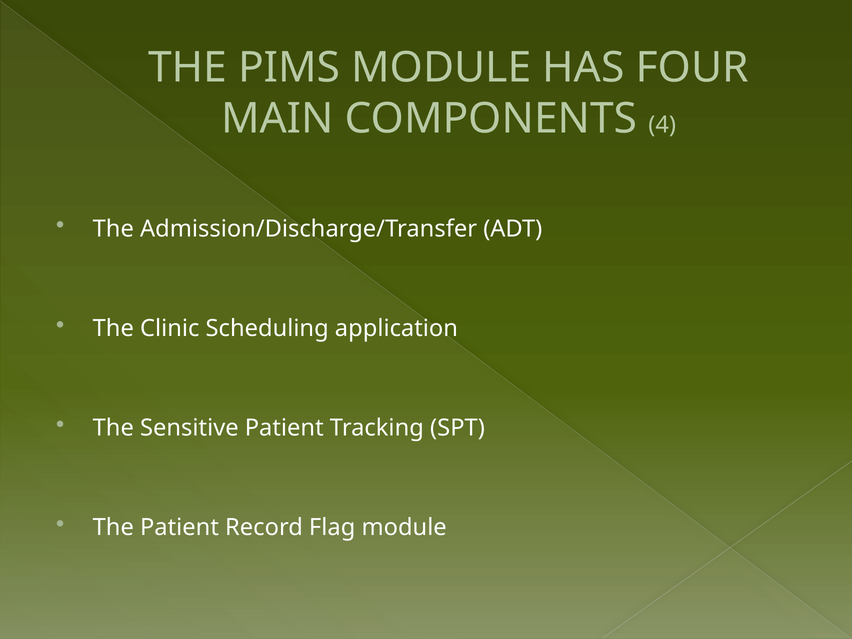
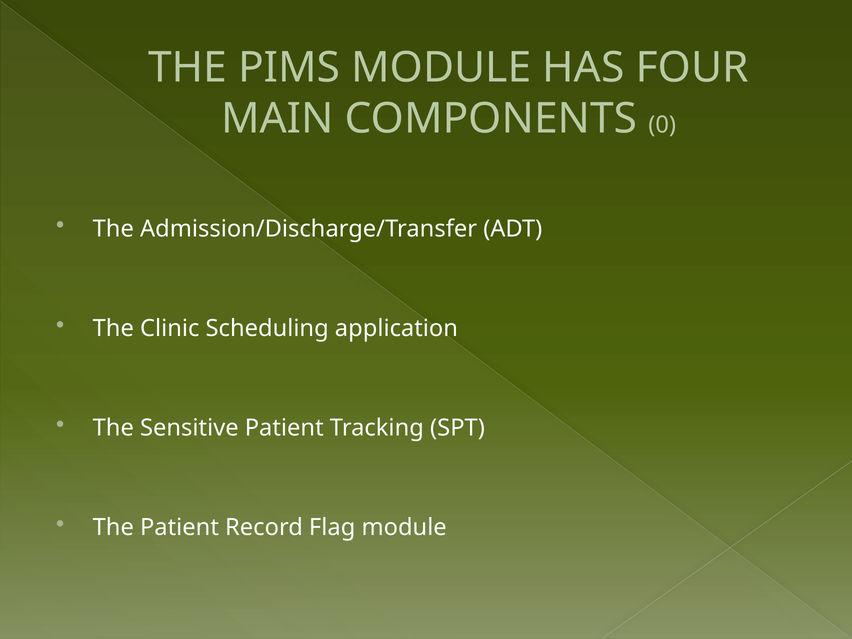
4: 4 -> 0 (662, 125)
